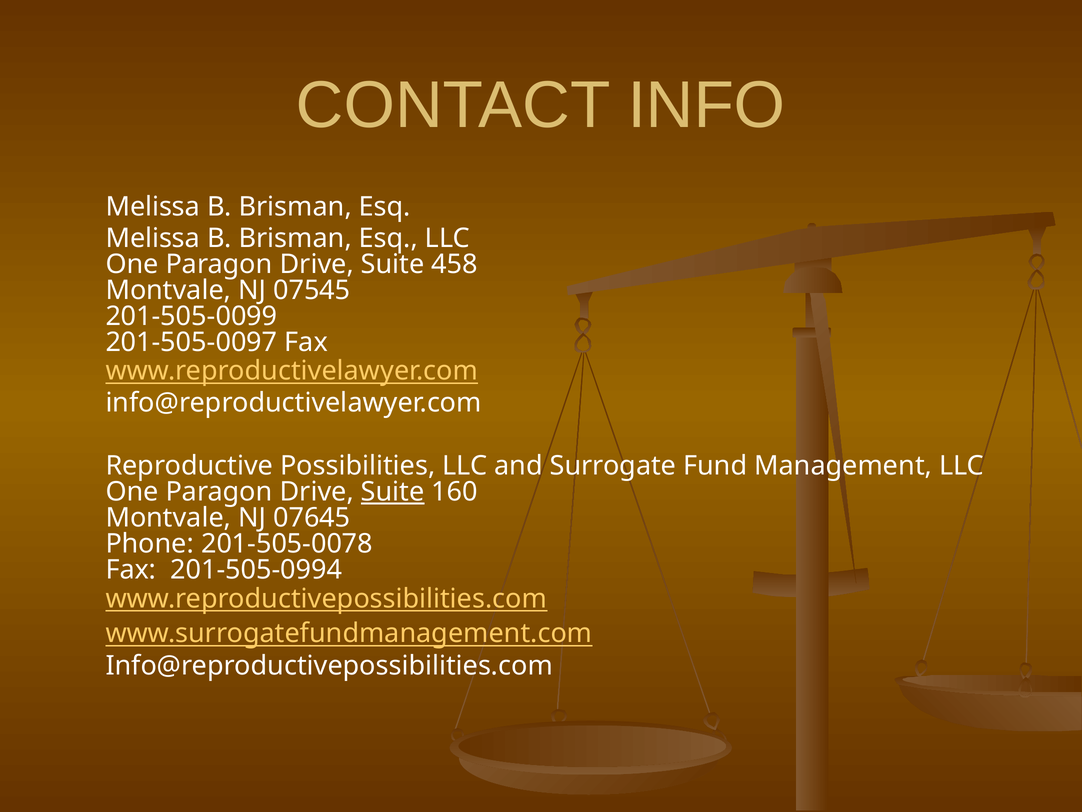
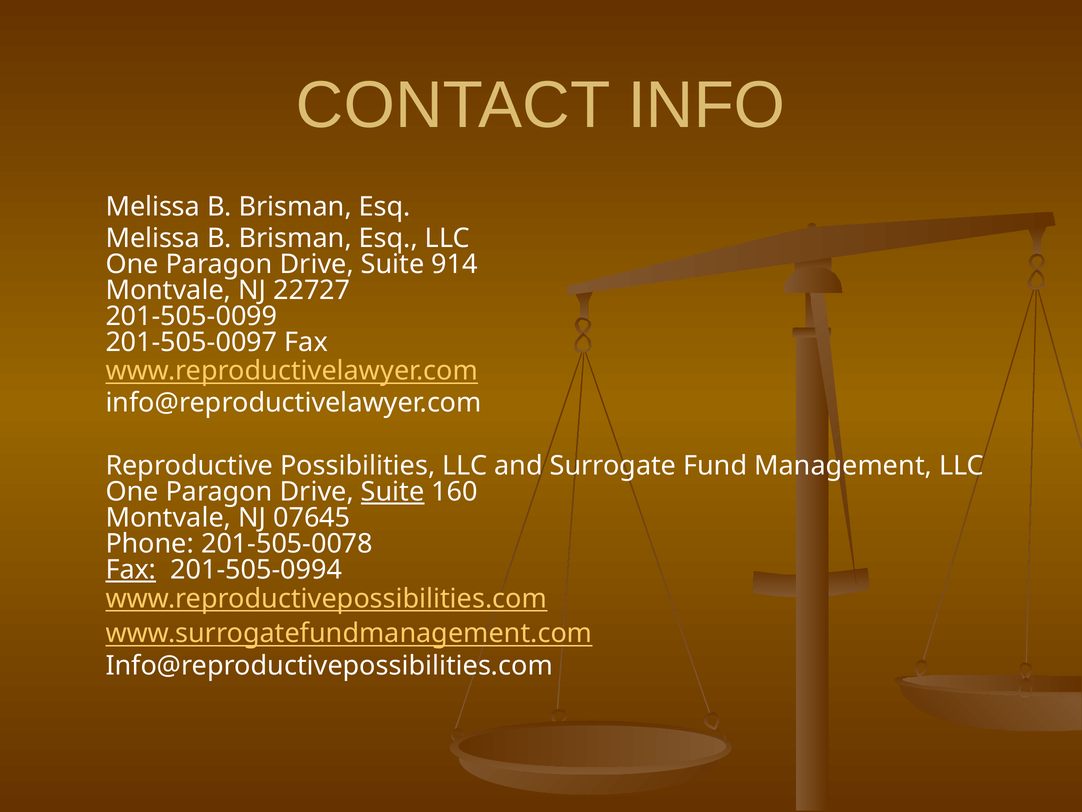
458: 458 -> 914 (454, 264)
07545: 07545 -> 22727 (312, 290)
Fax underline: none -> present (131, 570)
